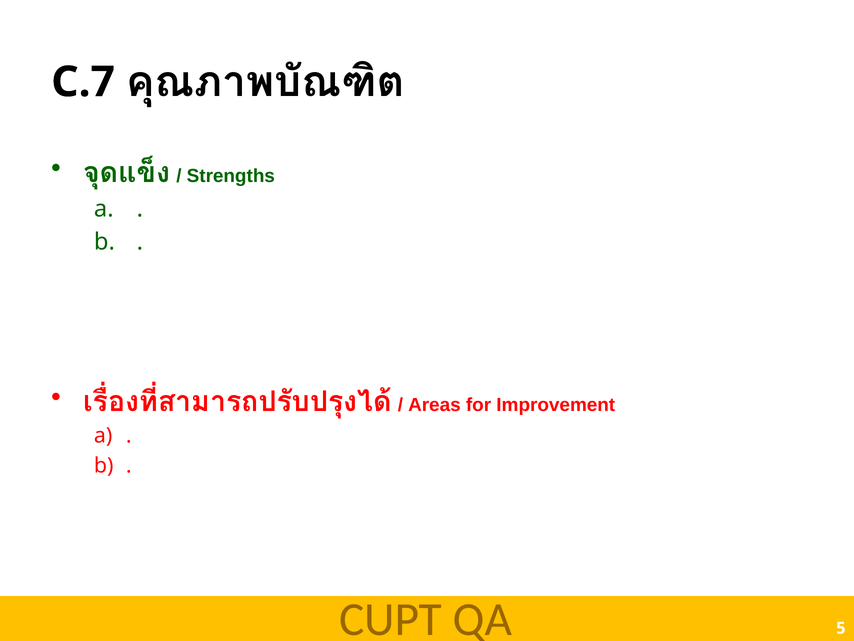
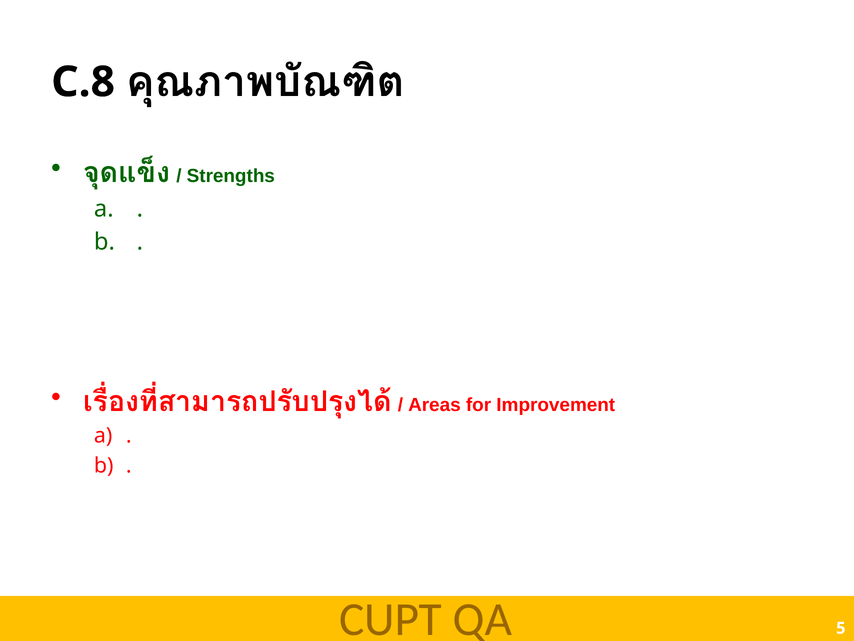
C.7: C.7 -> C.8 (83, 82)
